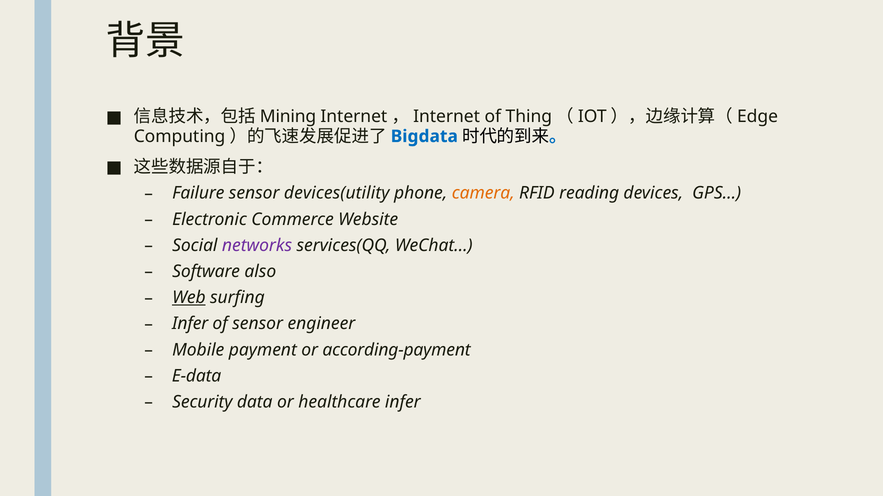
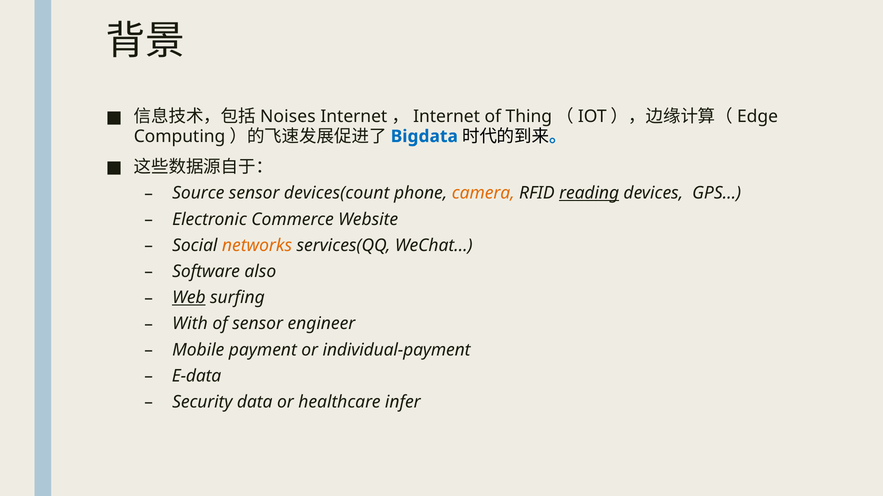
Mining: Mining -> Noises (288, 117)
Failure: Failure -> Source (198, 193)
devices(utility: devices(utility -> devices(count (337, 193)
reading underline: none -> present (589, 193)
networks colour: purple -> orange (257, 246)
Infer: Infer -> With (190, 324)
according-payment: according-payment -> individual-payment (397, 350)
